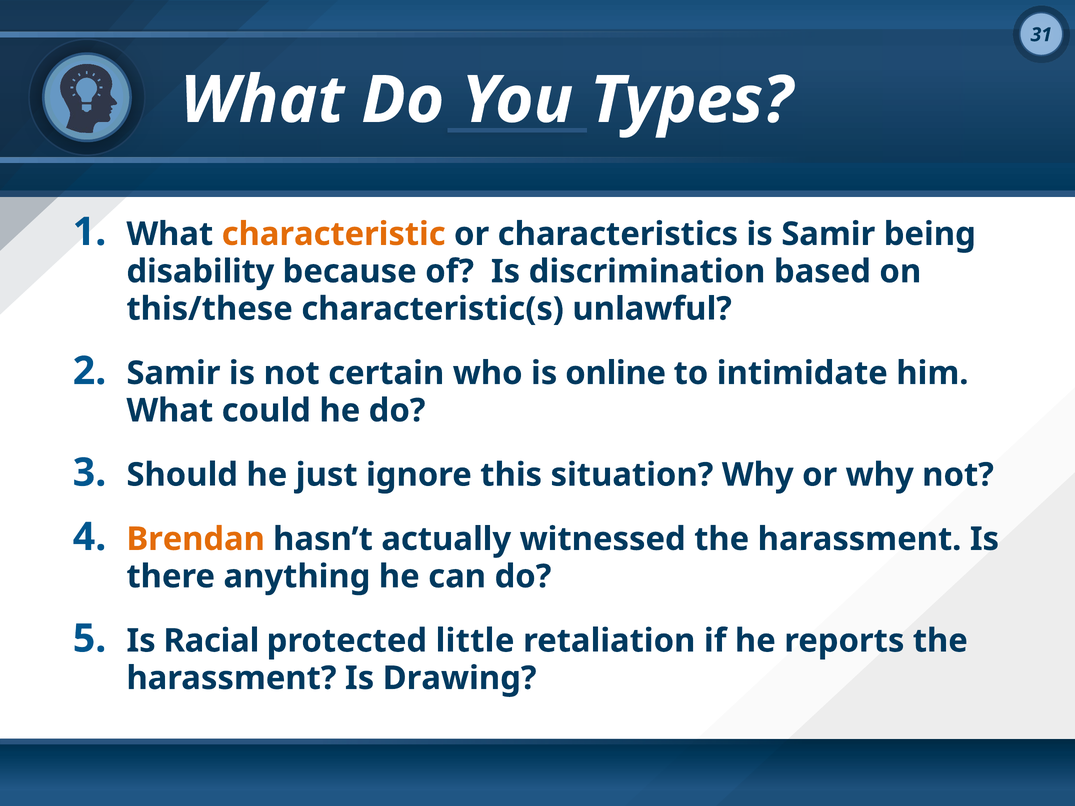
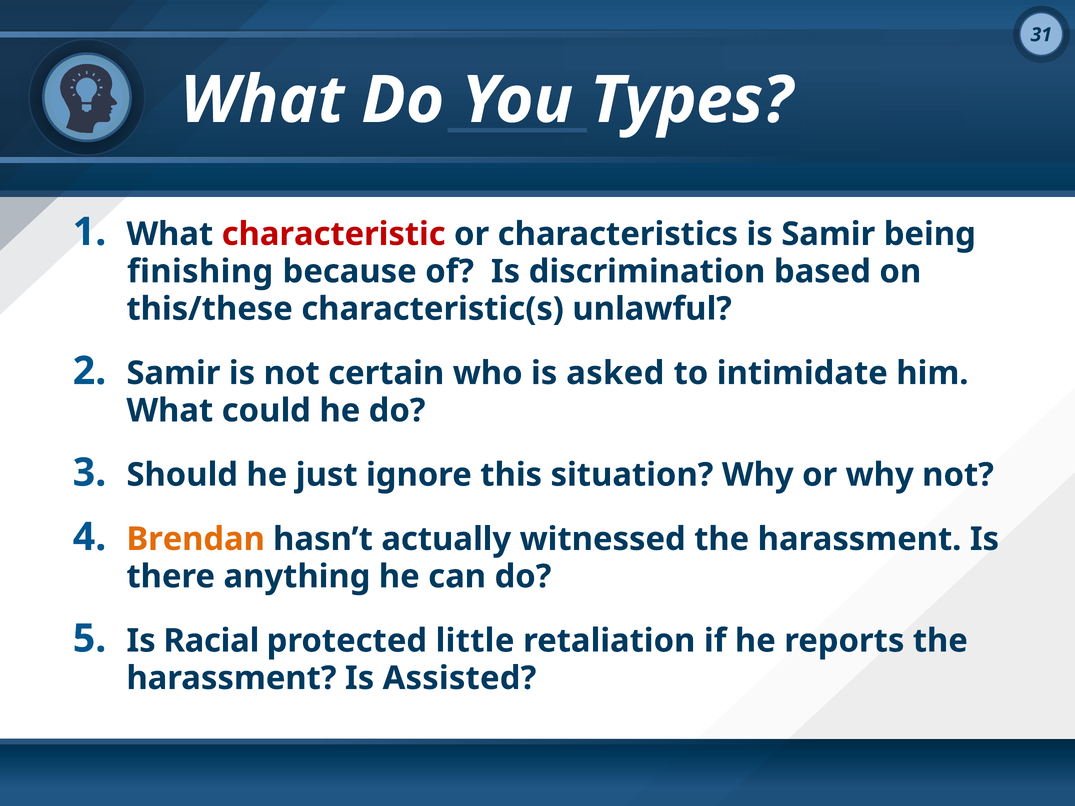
characteristic colour: orange -> red (334, 234)
disability: disability -> finishing (200, 272)
online: online -> asked (615, 373)
Drawing: Drawing -> Assisted (459, 678)
